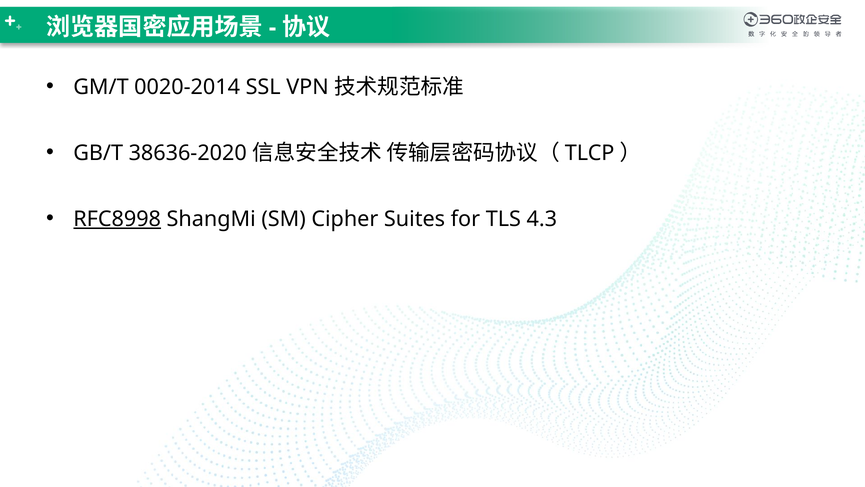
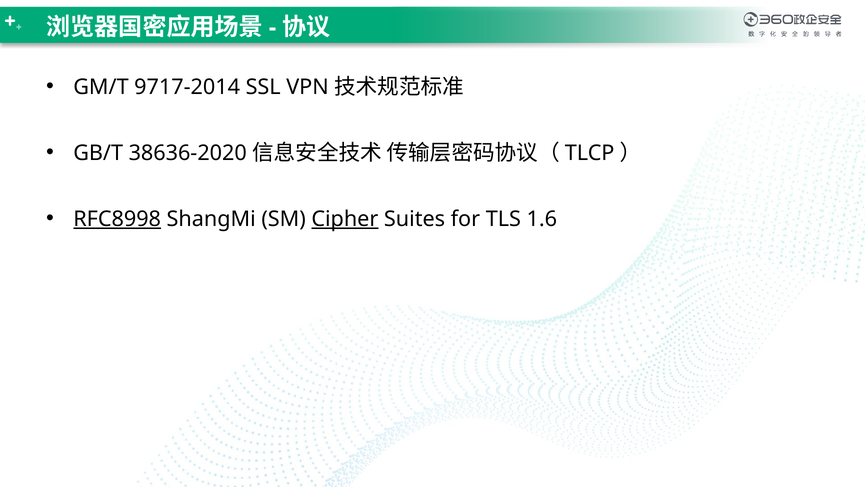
0020-2014: 0020-2014 -> 9717-2014 (187, 87)
Cipher underline: none -> present (345, 219)
4.3: 4.3 -> 1.6 (542, 219)
